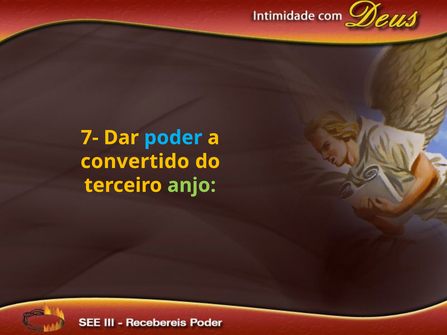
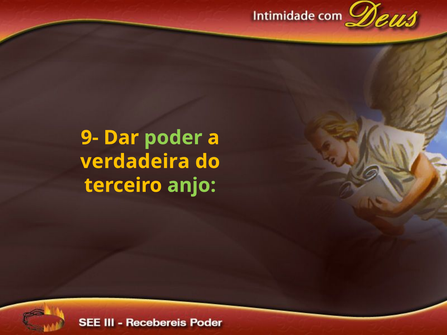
7-: 7- -> 9- (90, 138)
poder colour: light blue -> light green (173, 138)
convertido: convertido -> verdadeira (135, 162)
